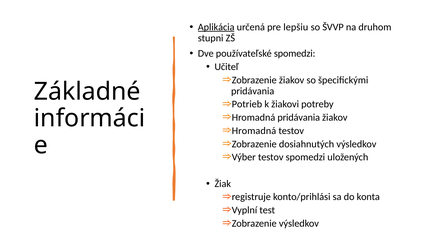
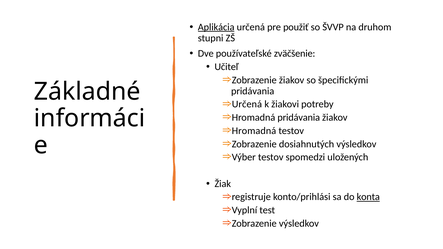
lepšiu: lepšiu -> použiť (296, 27)
používateľské spomedzi: spomedzi -> zväčšenie (295, 54)
Potrieb: Potrieb -> Určená (247, 104)
konta underline: none -> present (368, 197)
